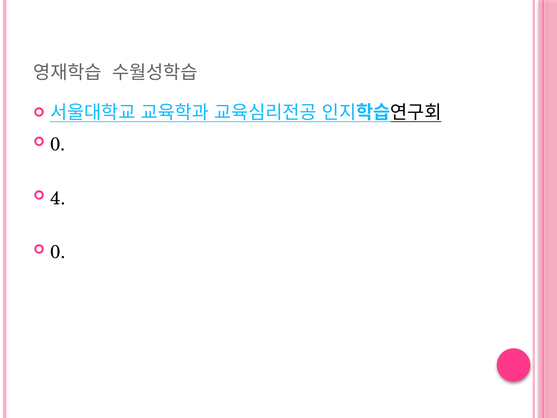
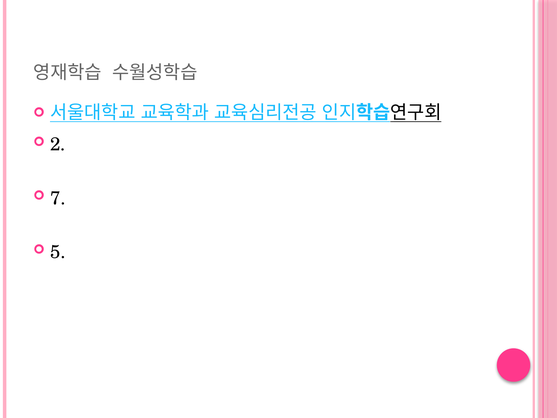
0: 0 -> 2 (58, 144)
4: 4 -> 7 (58, 198)
0: 0 -> 5 (58, 252)
